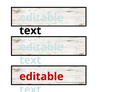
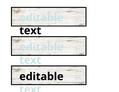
editable colour: red -> black (41, 77)
